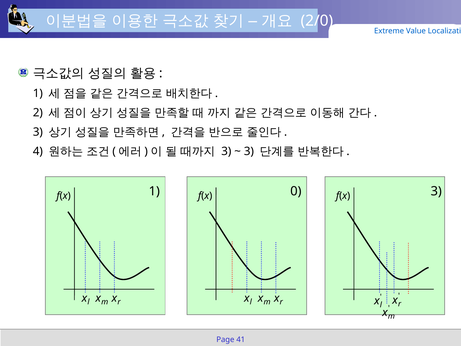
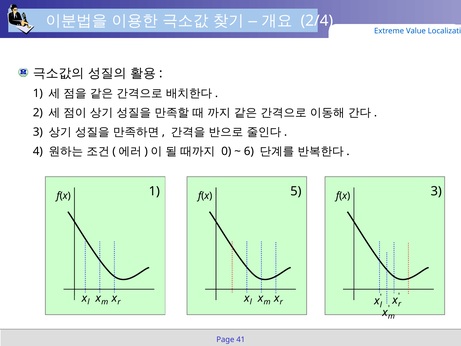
2/0: 2/0 -> 2/4 (317, 21)
3: 3 -> 0 (226, 151)
3: 3 -> 6 (249, 151)
0: 0 -> 5 (296, 191)
